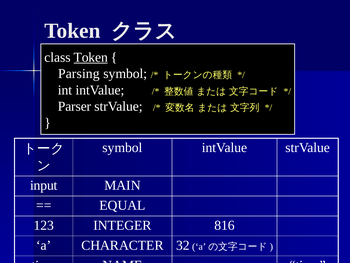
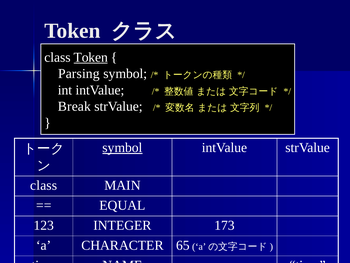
Parser: Parser -> Break (74, 106)
symbol underline: none -> present (122, 147)
input: input -> class (44, 185)
816: 816 -> 173 (225, 225)
32: 32 -> 65 (183, 245)
